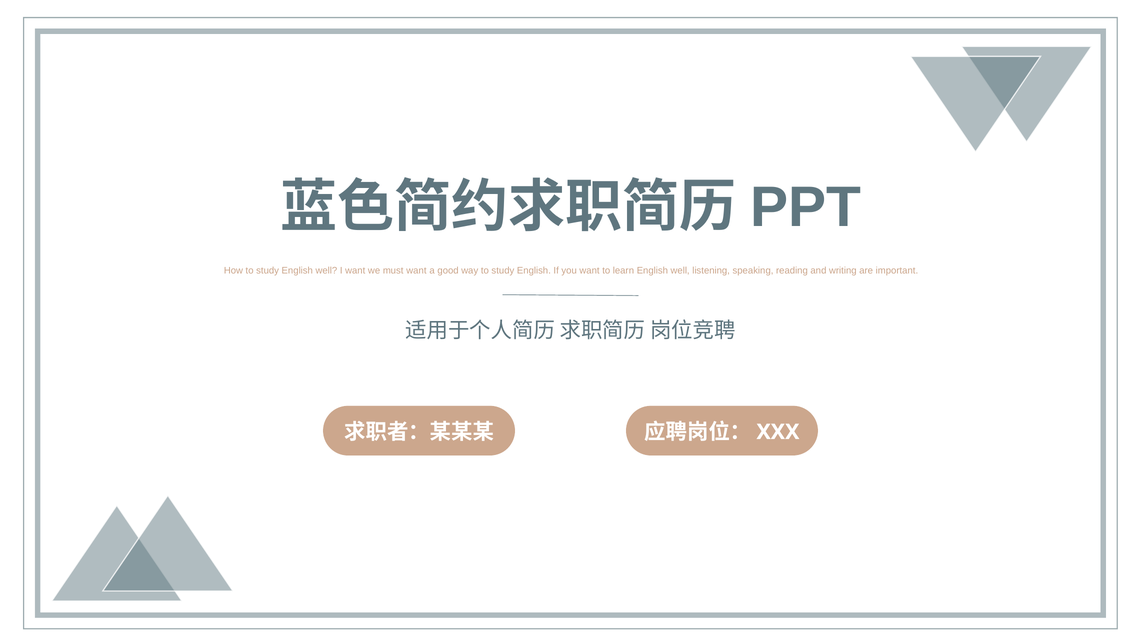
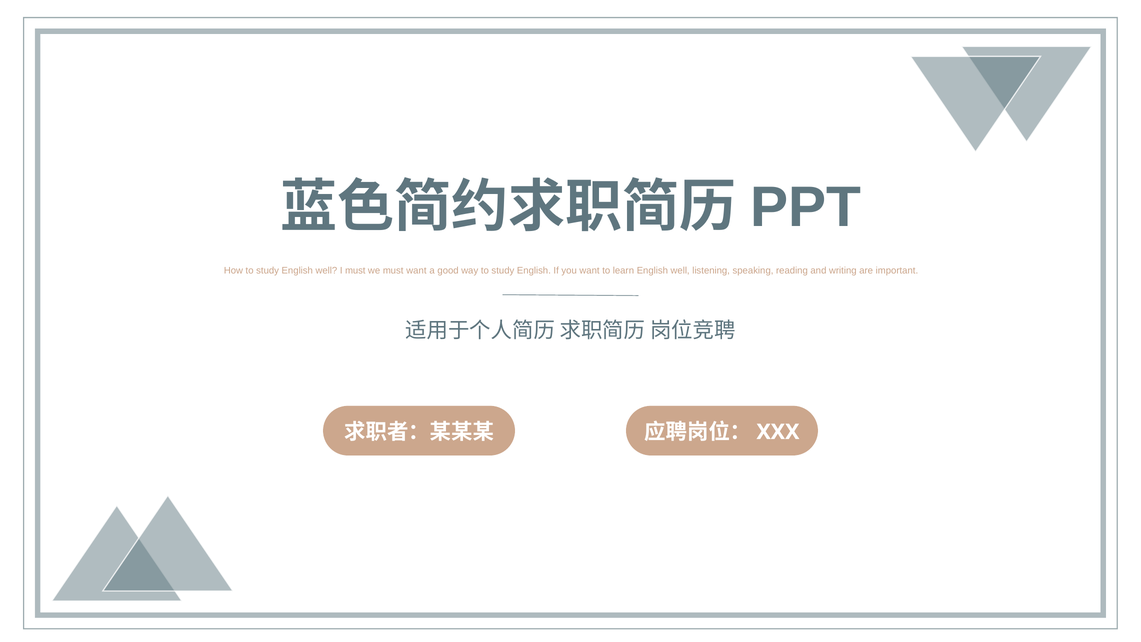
I want: want -> must (355, 270)
